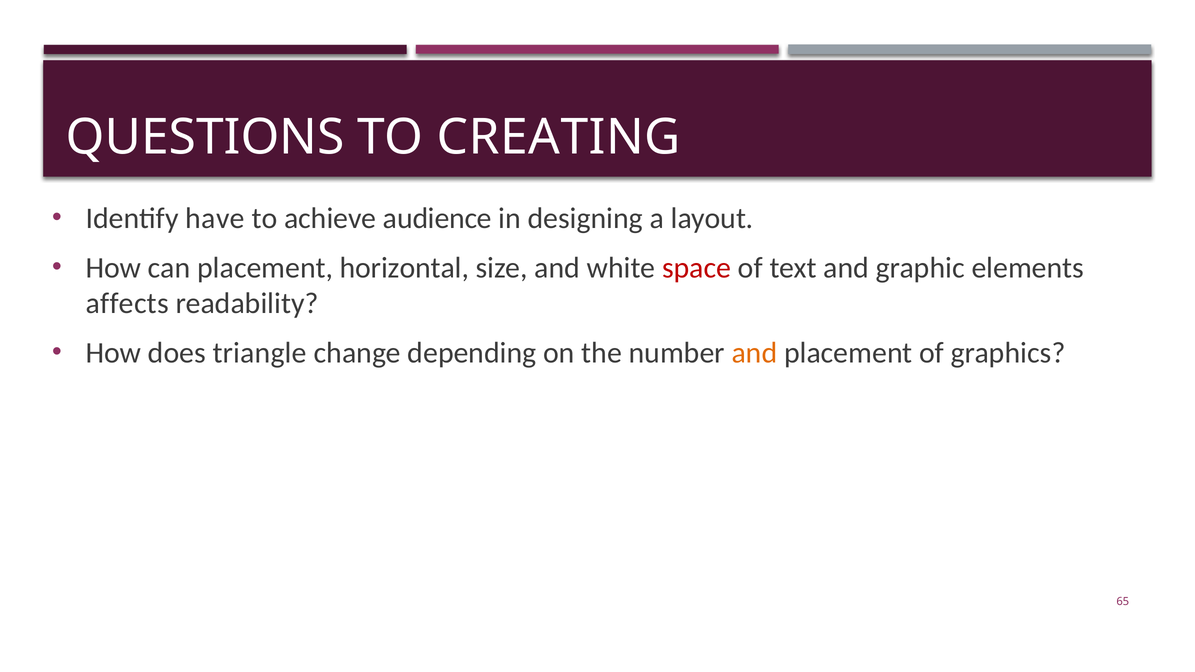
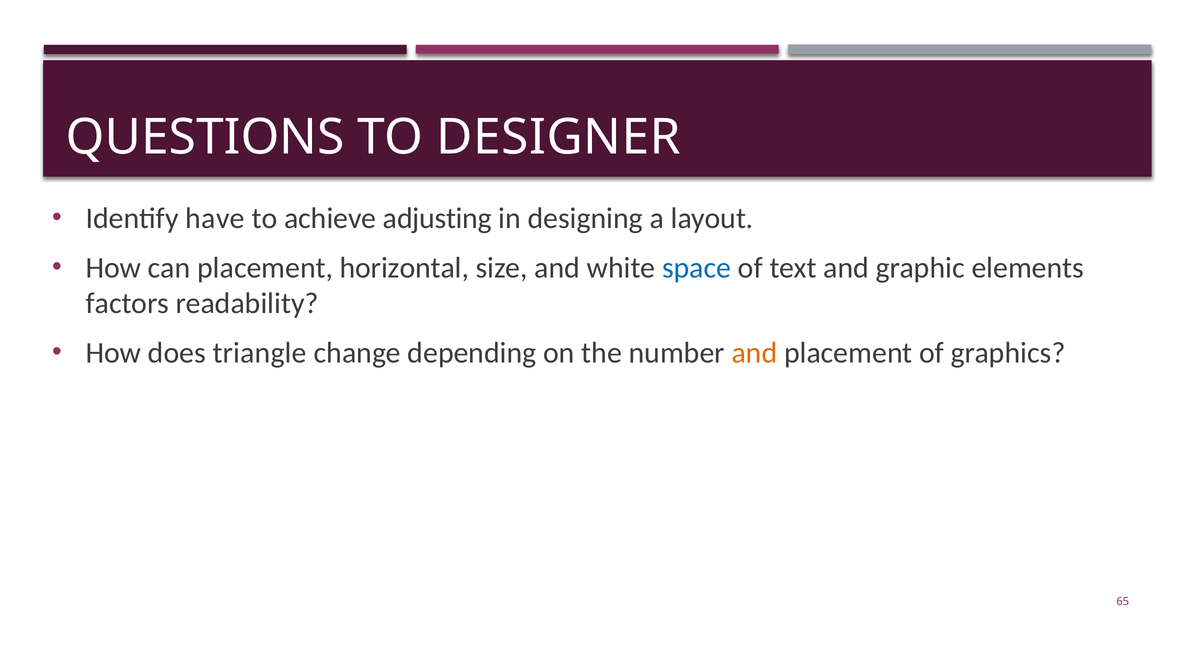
CREATING: CREATING -> DESIGNER (559, 137)
audience: audience -> adjusting (437, 219)
space colour: red -> blue (697, 268)
affects: affects -> factors (127, 304)
